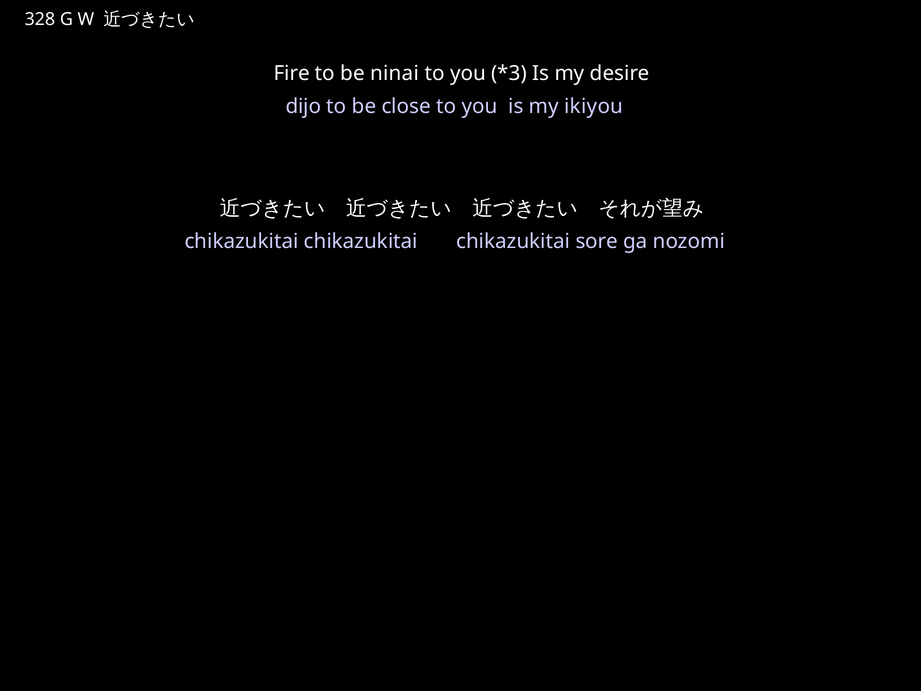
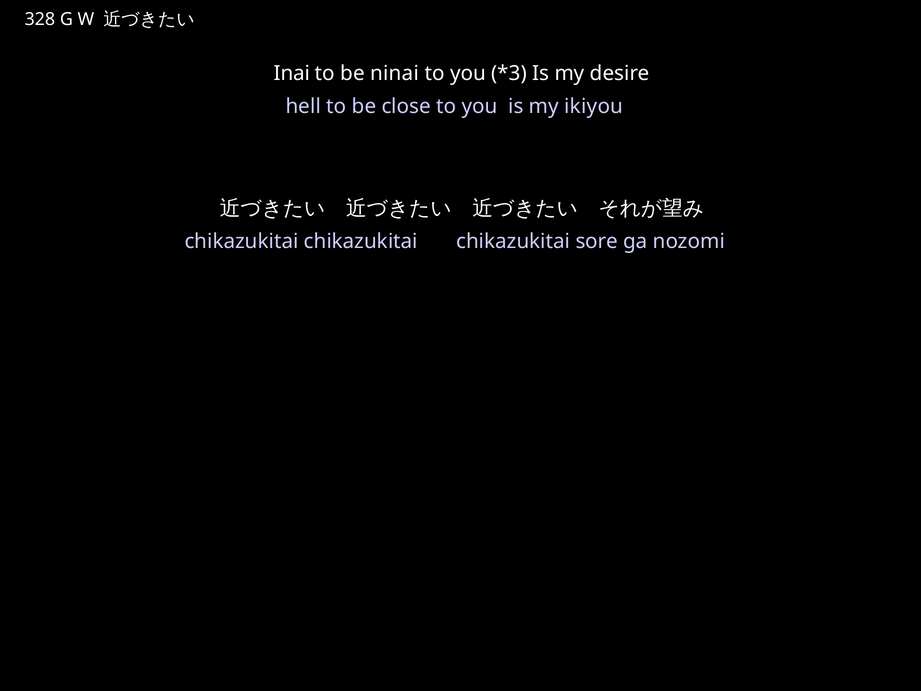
Fire: Fire -> Inai (292, 73)
dijo: dijo -> hell (303, 106)
